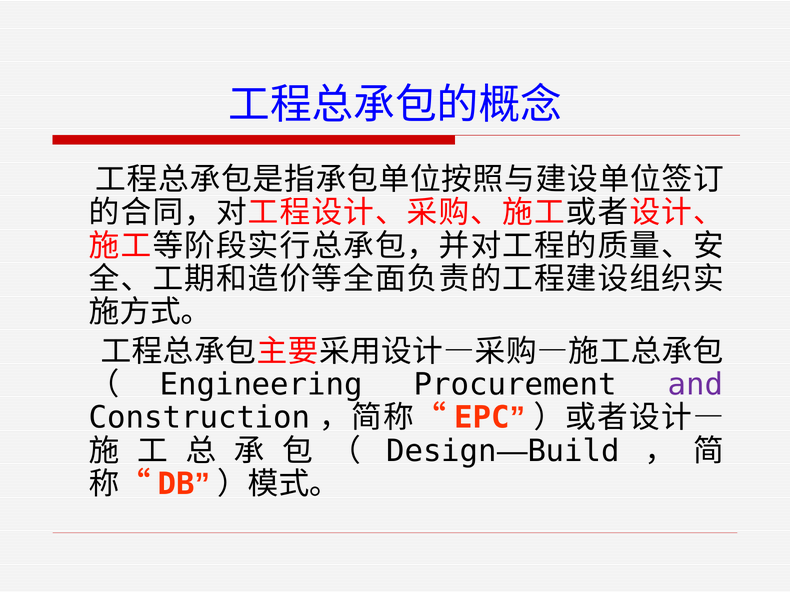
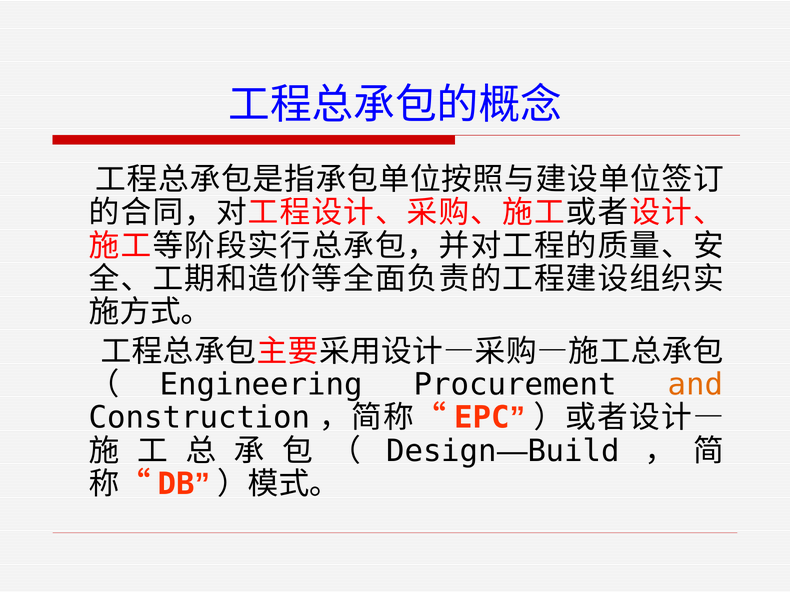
and colour: purple -> orange (696, 385)
